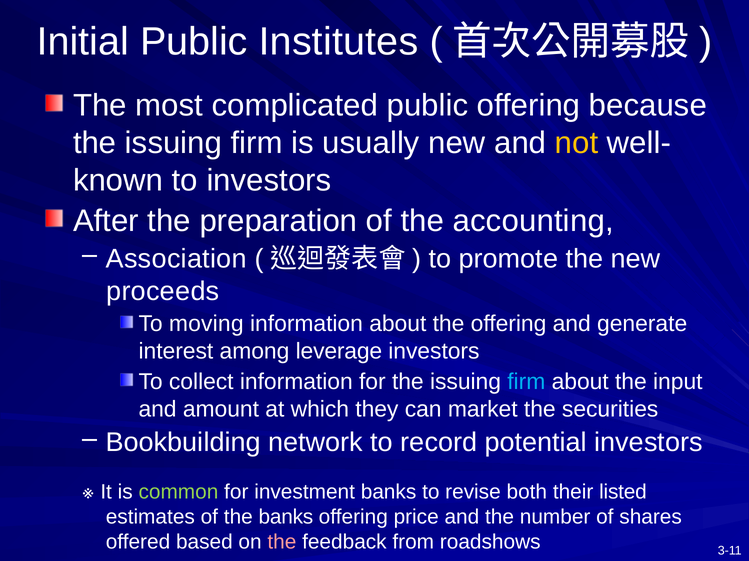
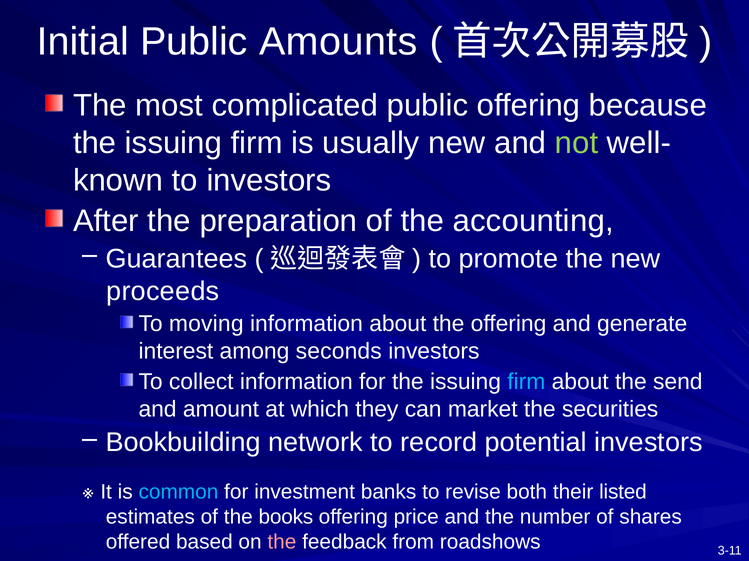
Institutes: Institutes -> Amounts (338, 42)
not colour: yellow -> light green (576, 143)
Association: Association -> Guarantees (176, 259)
leverage: leverage -> seconds (339, 352)
input: input -> send (678, 382)
common colour: light green -> light blue (178, 493)
the banks: banks -> books (286, 518)
